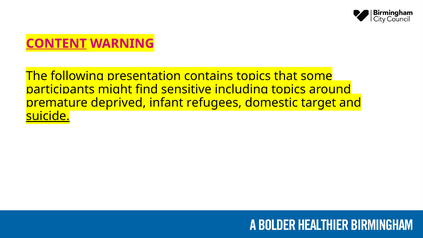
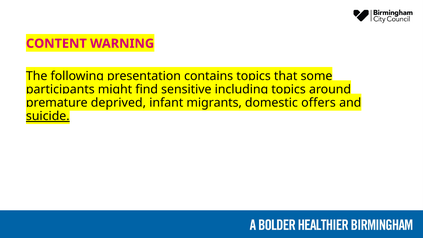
CONTENT underline: present -> none (56, 44)
refugees: refugees -> migrants (214, 103)
target: target -> offers (318, 103)
